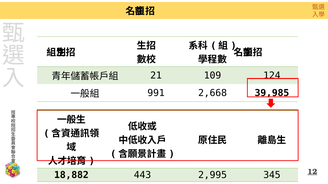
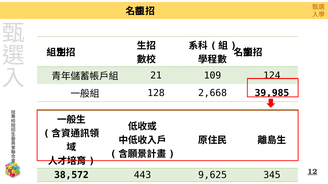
991: 991 -> 128 (156, 93)
18,882: 18,882 -> 38,572 (71, 175)
2,995: 2,995 -> 9,625 (213, 175)
